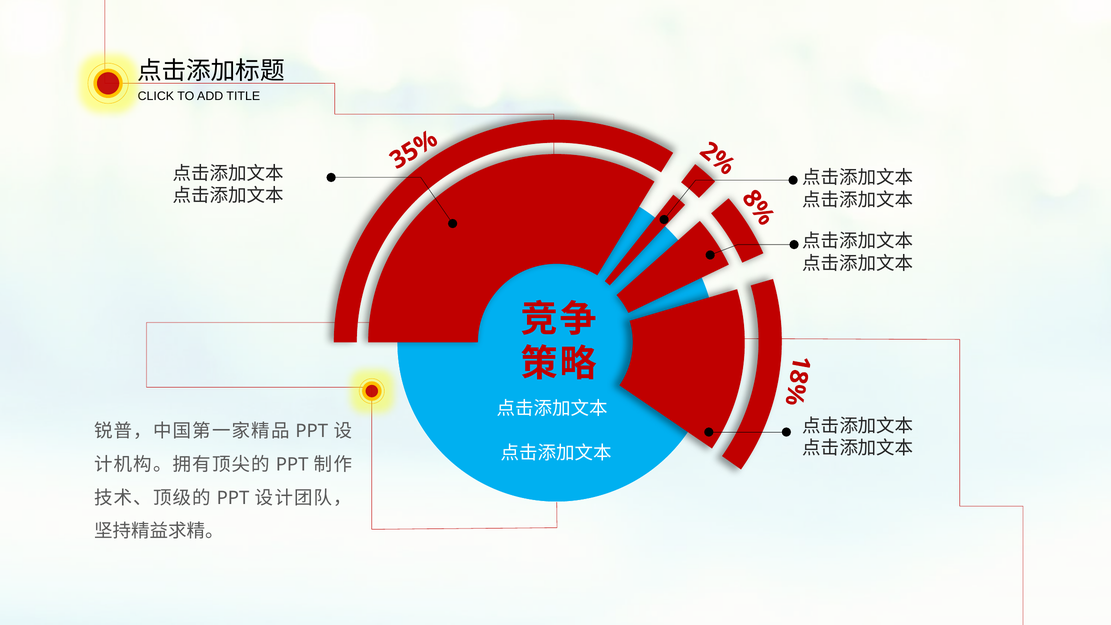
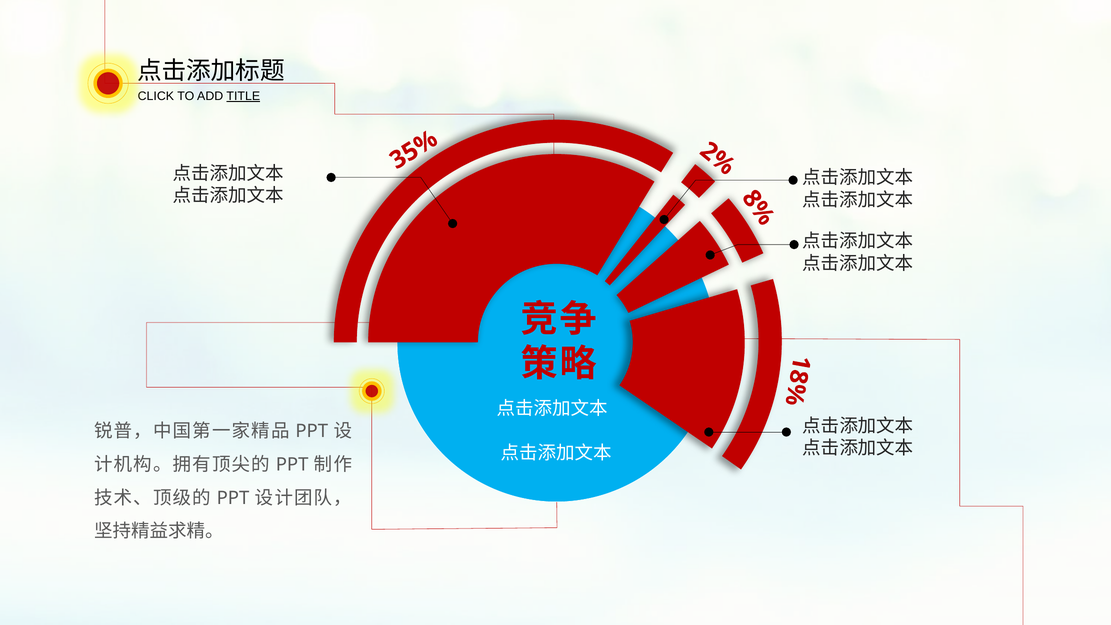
TITLE underline: none -> present (243, 96)
